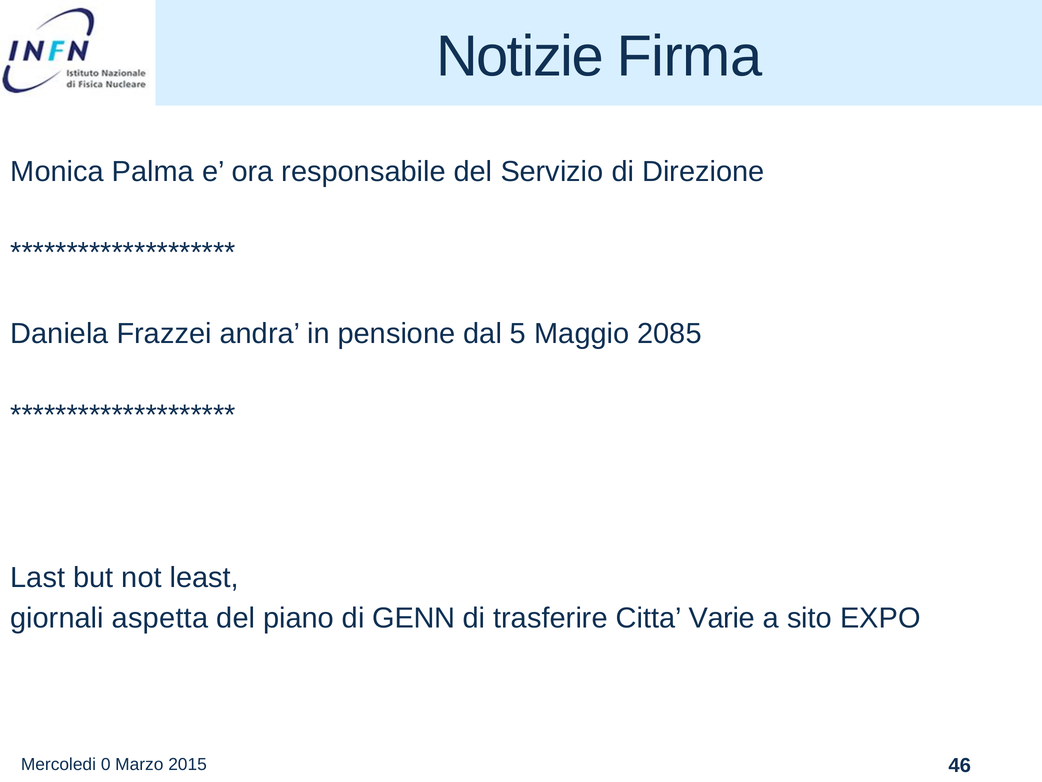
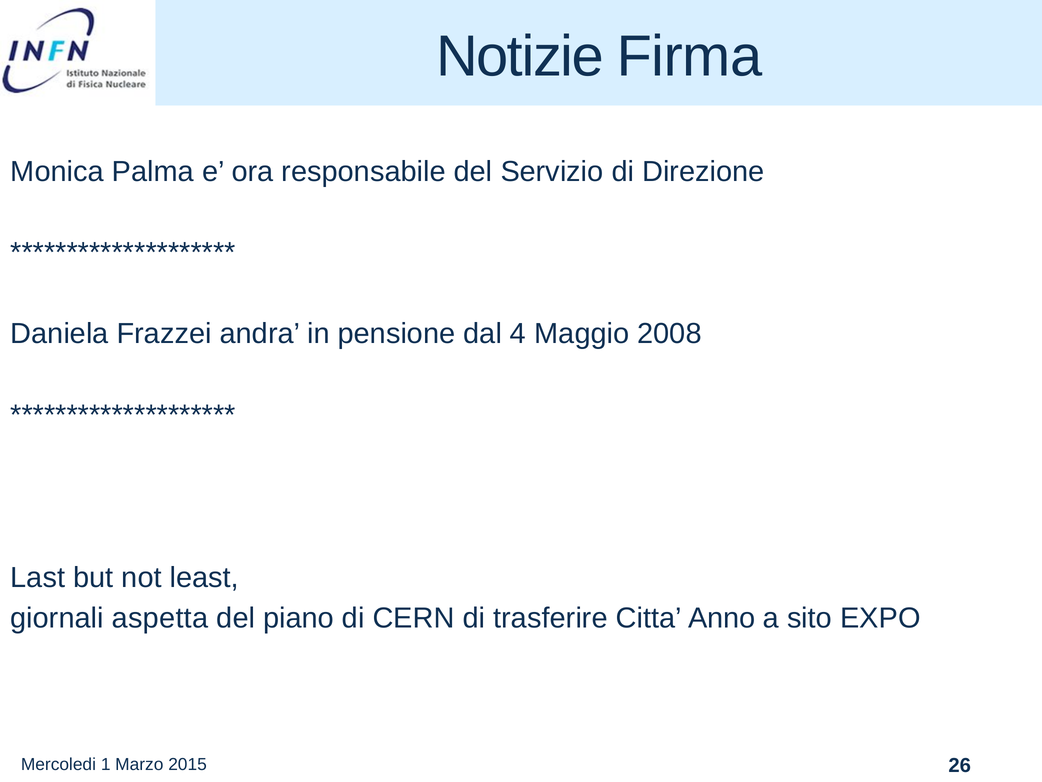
5: 5 -> 4 (518, 334)
2085: 2085 -> 2008 (669, 334)
GENN: GENN -> CERN (414, 618)
Varie: Varie -> Anno (722, 618)
0: 0 -> 1 (106, 764)
46: 46 -> 26 (960, 765)
